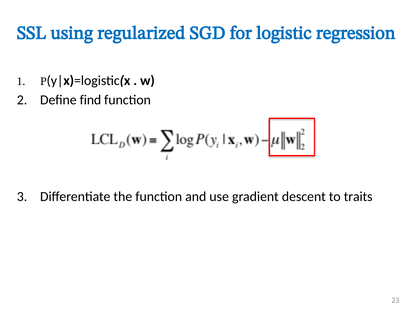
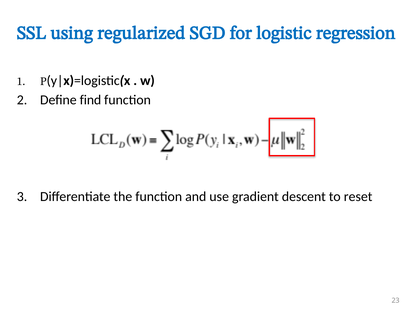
traits: traits -> reset (358, 196)
